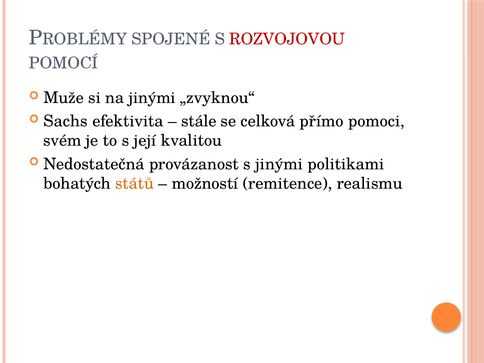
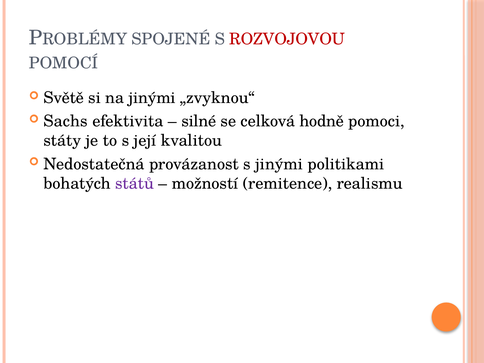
Muže: Muže -> Světě (64, 98)
stále: stále -> silné (199, 121)
přímo: přímo -> hodně (322, 121)
svém: svém -> státy (62, 141)
států colour: orange -> purple (134, 183)
